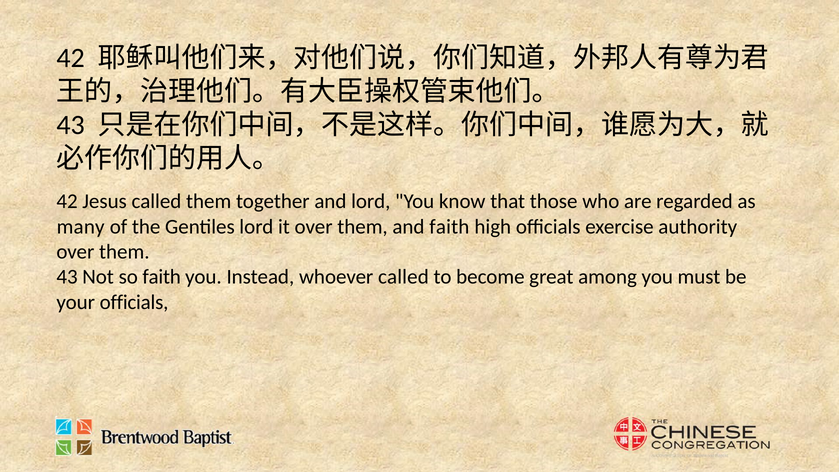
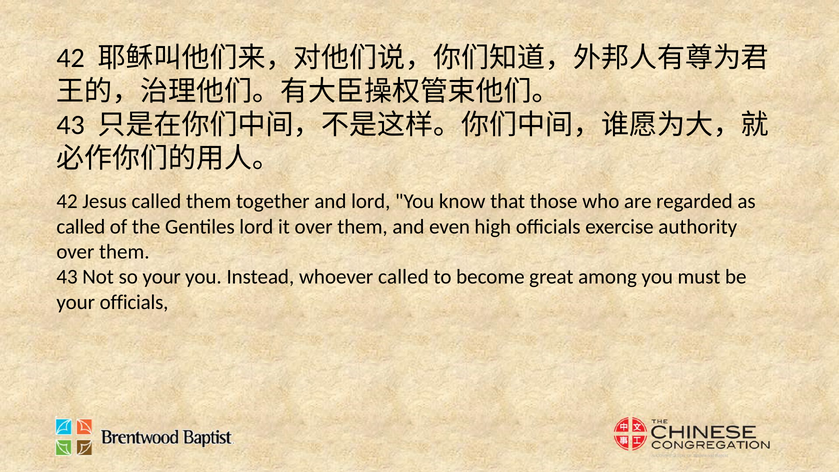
many: many -> called (81, 227)
and faith: faith -> even (450, 227)
so faith: faith -> your (162, 277)
